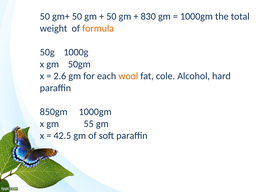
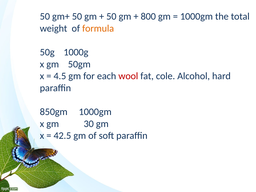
830: 830 -> 800 (148, 16)
2.6: 2.6 -> 4.5 (60, 76)
wool colour: orange -> red (128, 76)
55: 55 -> 30 (89, 124)
